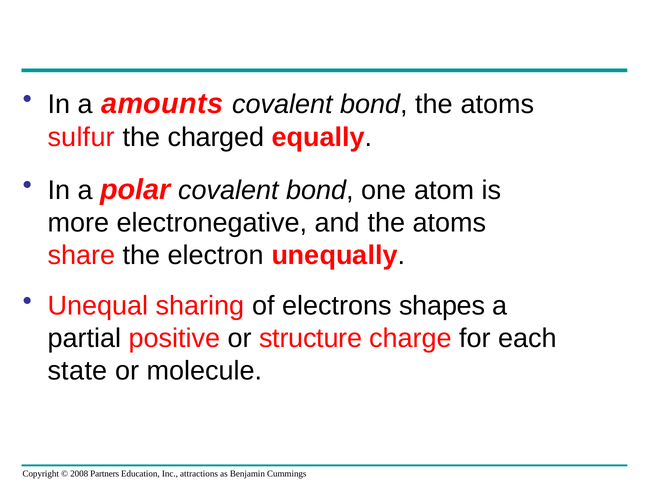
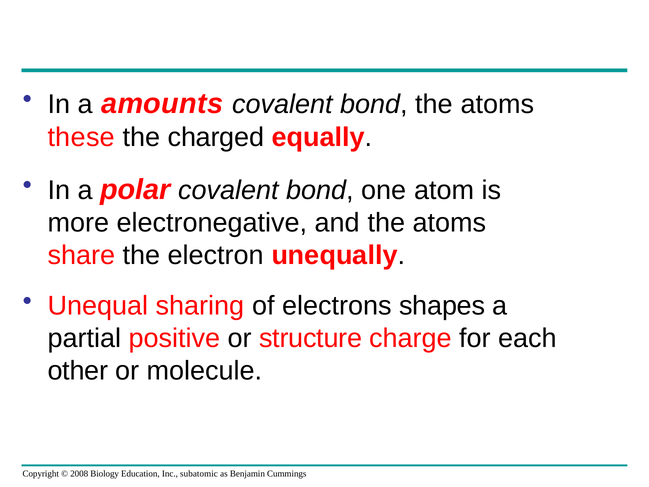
sulfur: sulfur -> these (81, 137)
state: state -> other (78, 371)
Partners: Partners -> Biology (105, 473)
attractions: attractions -> subatomic (199, 473)
